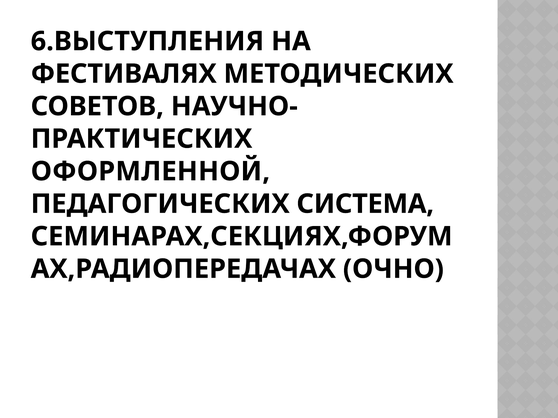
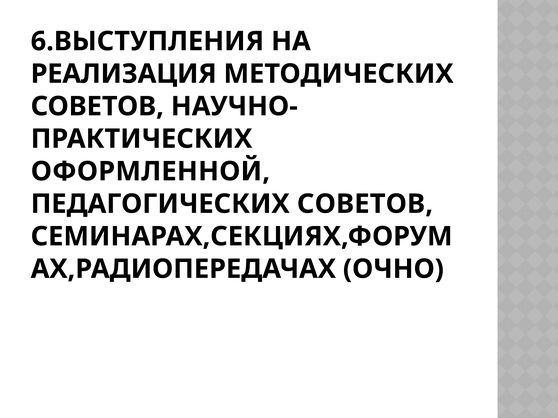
ФЕСТИВАЛЯХ: ФЕСТИВАЛЯХ -> РЕАЛИЗАЦИЯ (124, 74)
ПЕДАГОГИЧЕСКИХ СИСТЕМА: СИСТЕМА -> СОВЕТОВ (365, 204)
